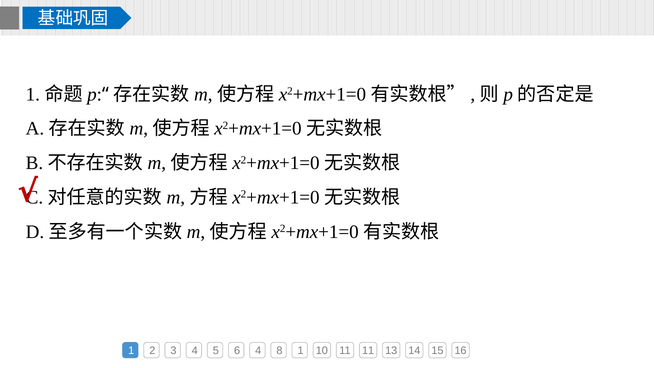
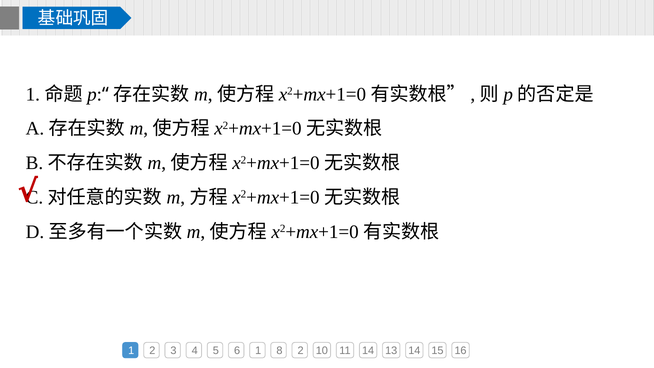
6 4: 4 -> 1 (258, 351)
8 1: 1 -> 2 (301, 351)
11 11: 11 -> 14 (368, 351)
